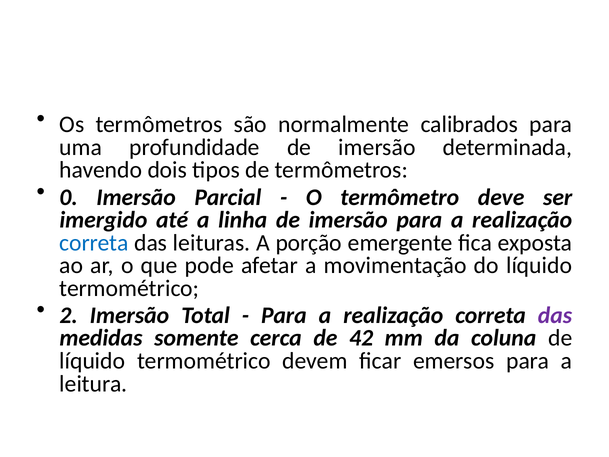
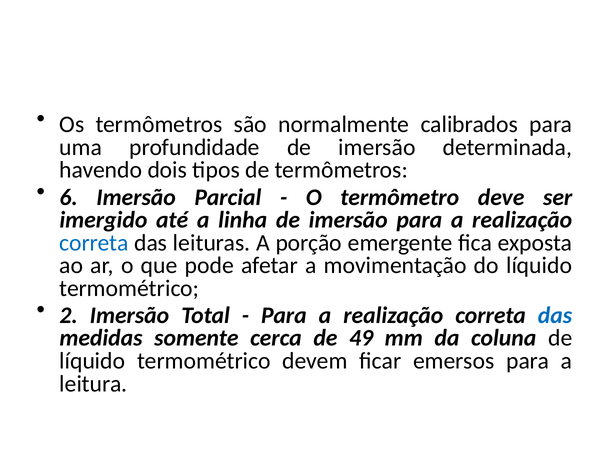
0: 0 -> 6 (69, 197)
das colour: purple -> blue (555, 315)
42: 42 -> 49 (361, 338)
